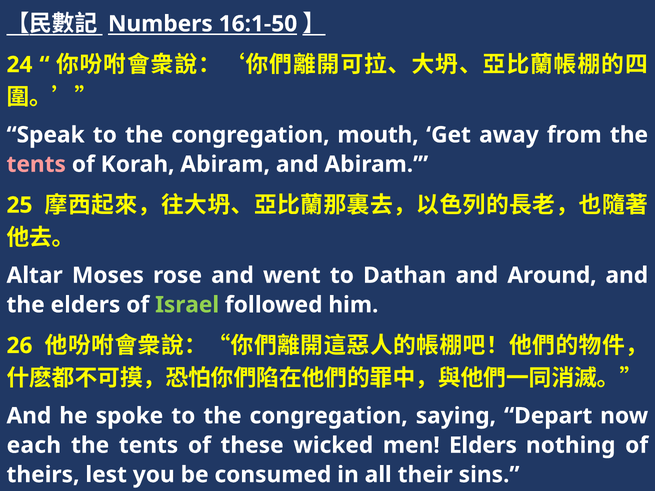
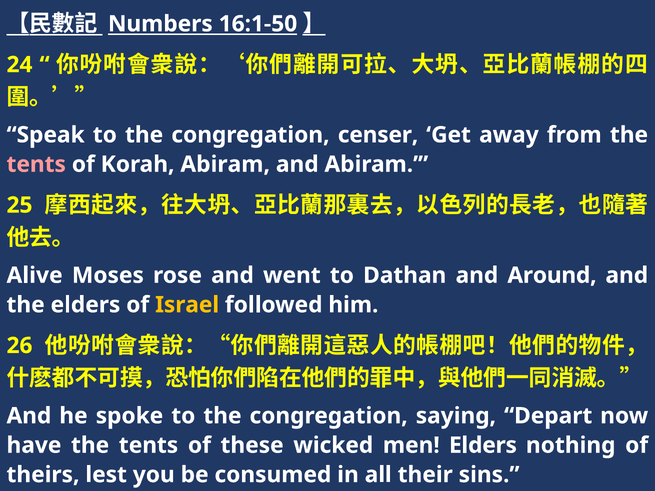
mouth: mouth -> censer (378, 135)
Altar: Altar -> Alive (35, 276)
Israel colour: light green -> yellow (187, 305)
each: each -> have (34, 446)
